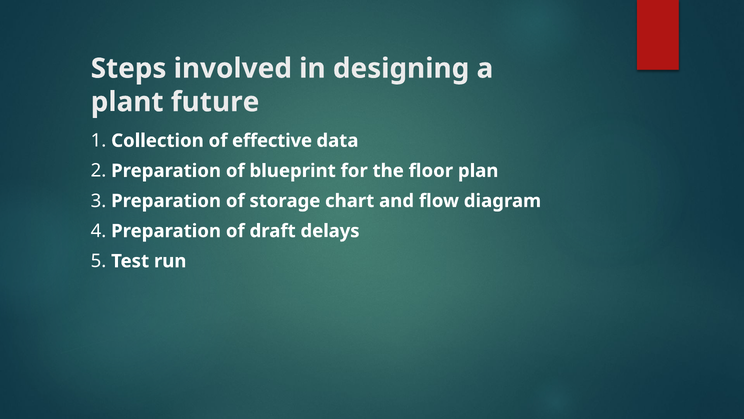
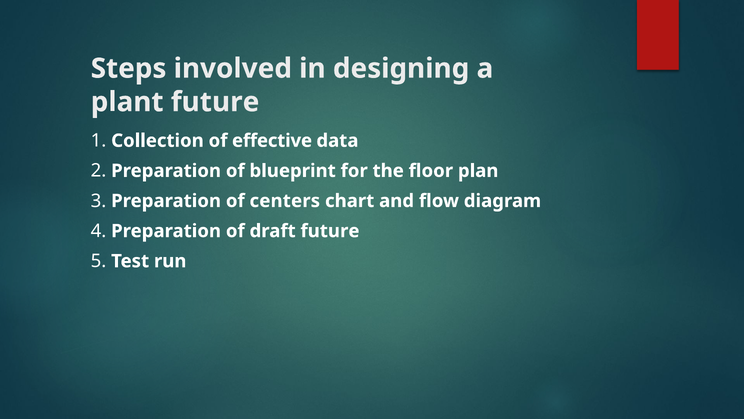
storage: storage -> centers (285, 201)
draft delays: delays -> future (330, 231)
